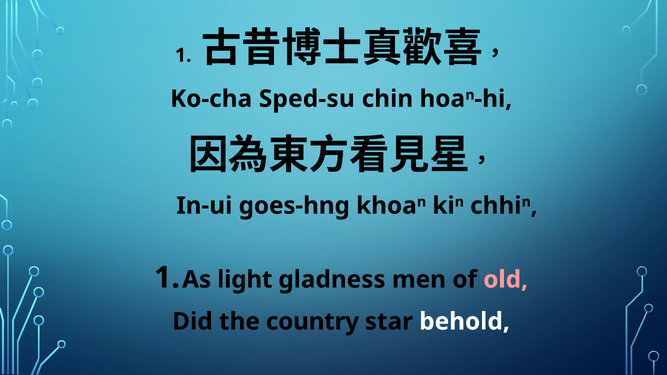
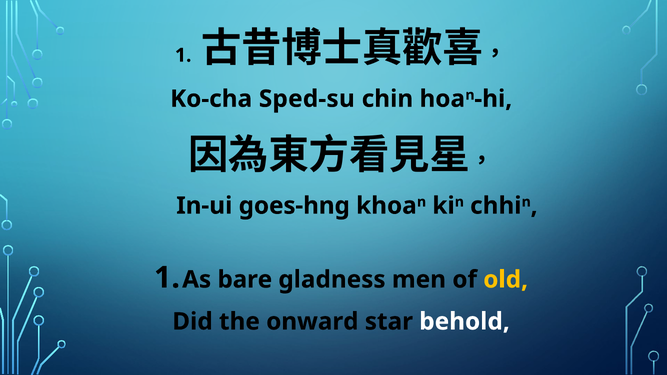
light: light -> bare (245, 280)
old colour: pink -> yellow (506, 280)
country: country -> onward (312, 322)
